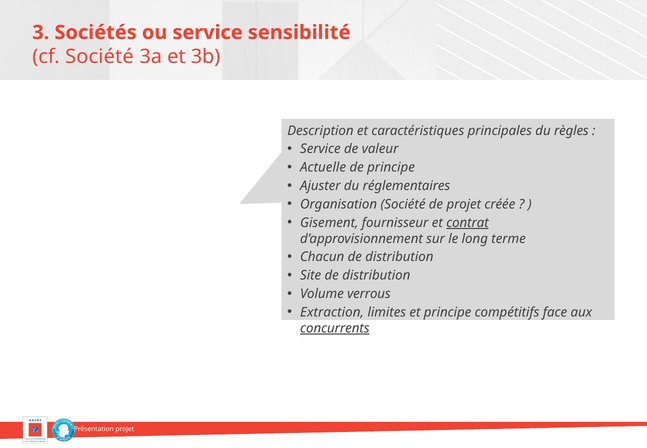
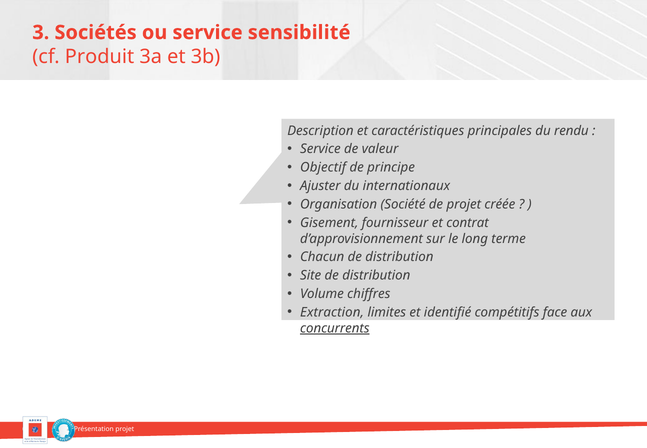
cf Société: Société -> Produit (100, 56)
règles: règles -> rendu (571, 131)
Actuelle: Actuelle -> Objectif (323, 168)
réglementaires: réglementaires -> internationaux (406, 186)
contrat underline: present -> none (467, 223)
verrous: verrous -> chiffres (369, 294)
et principe: principe -> identifié (448, 312)
